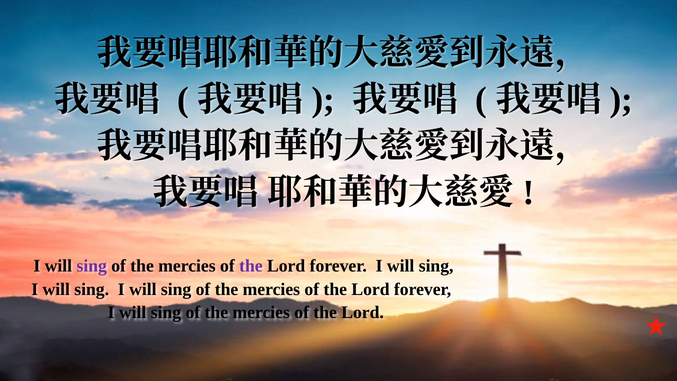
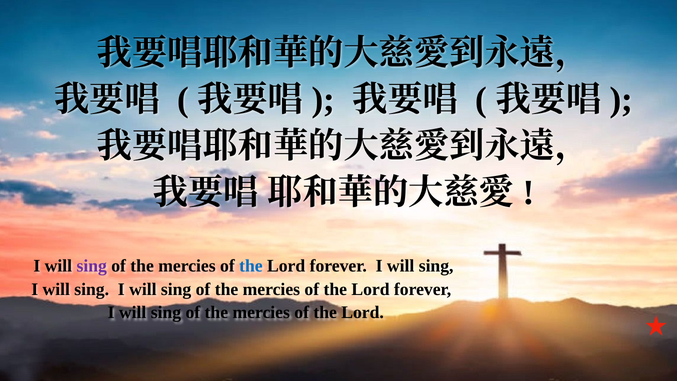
the colour: purple -> blue (251, 266)
